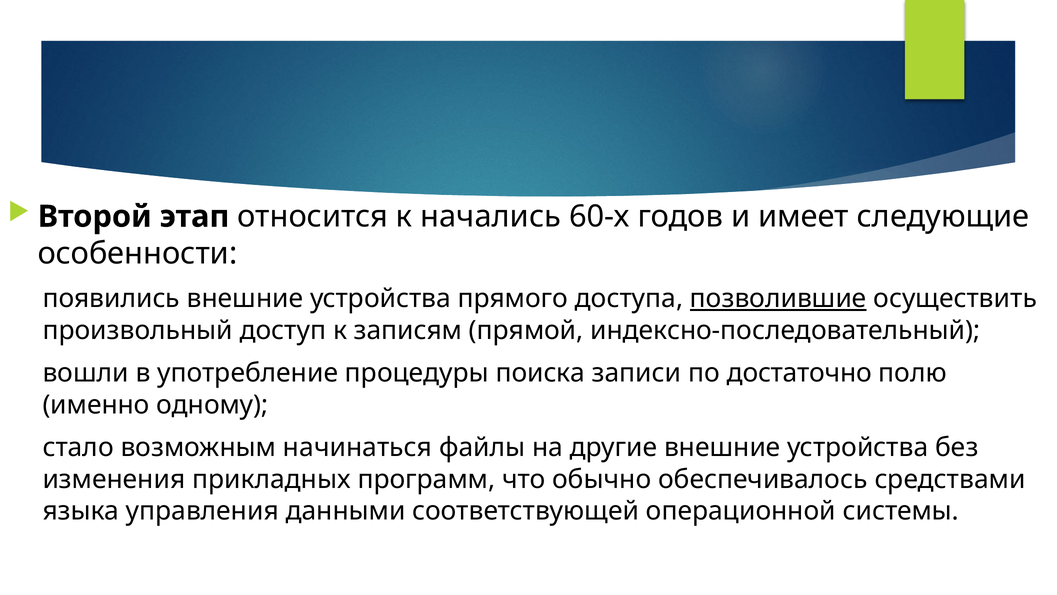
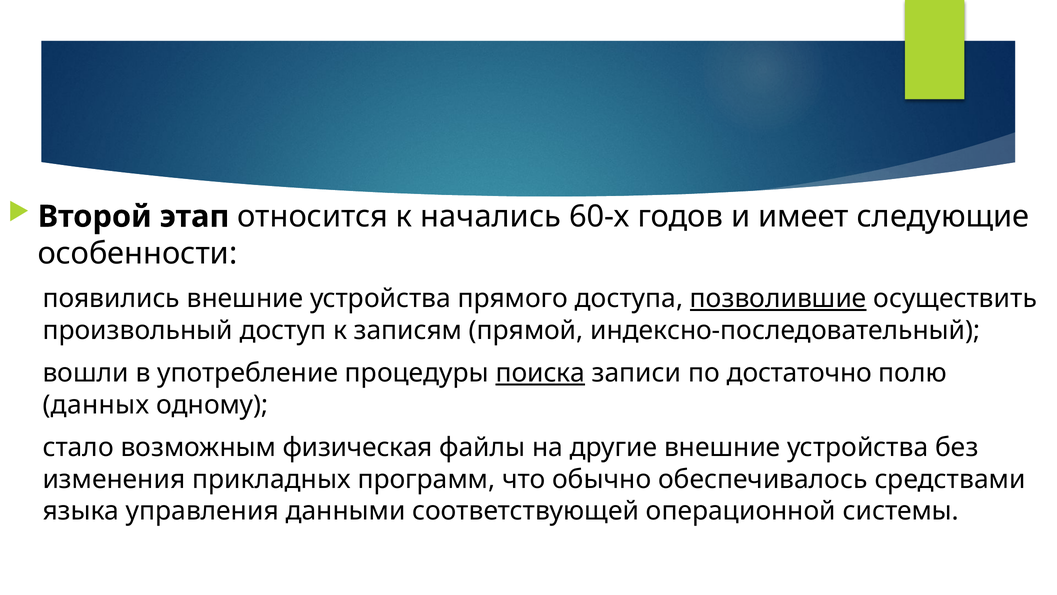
поиска underline: none -> present (540, 373)
именно: именно -> данных (96, 405)
начинаться: начинаться -> физическая (358, 447)
